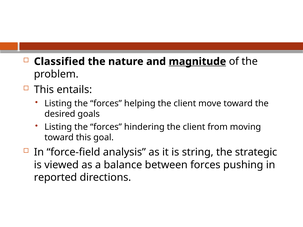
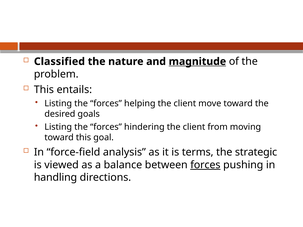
string: string -> terms (198, 152)
forces underline: none -> present (205, 165)
reported: reported -> handling (55, 178)
